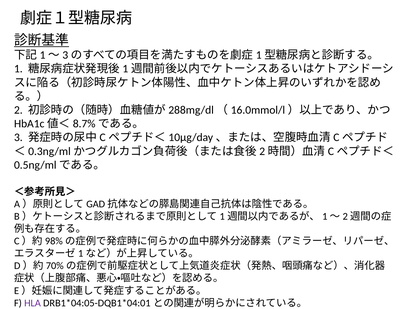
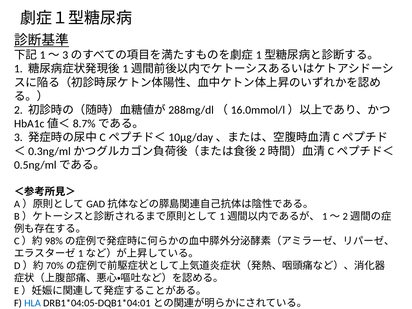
HLA colour: purple -> blue (33, 303)
